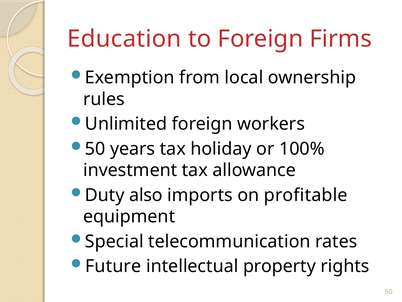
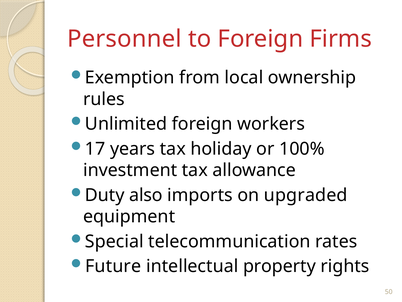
Education: Education -> Personnel (124, 39)
50: 50 -> 17 (95, 149)
profitable: profitable -> upgraded (306, 195)
